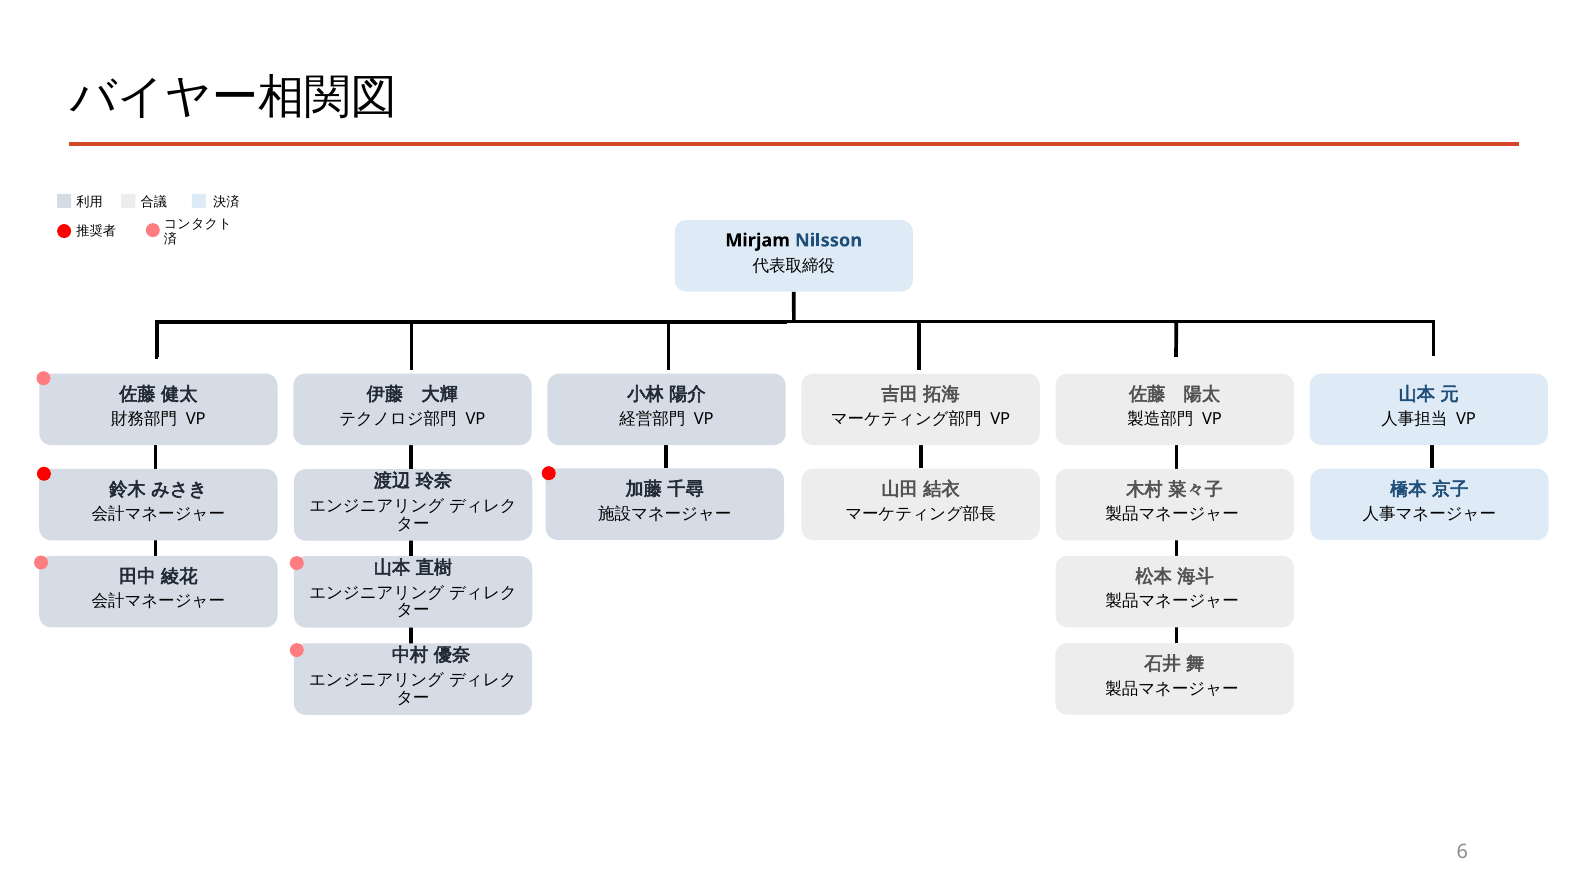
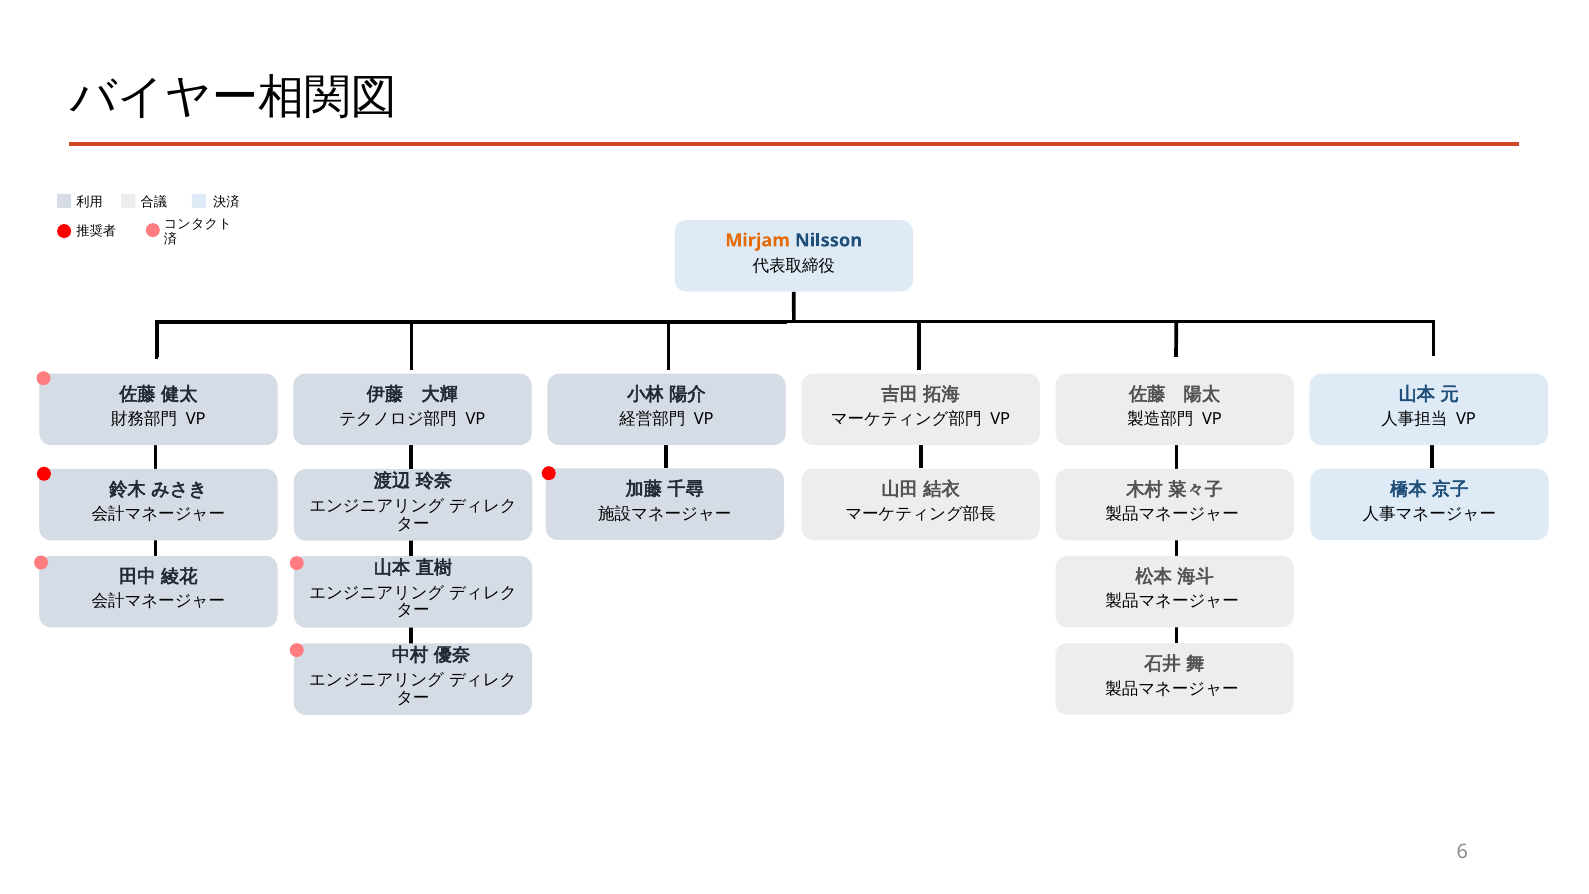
Mirjam colour: black -> orange (758, 240)
